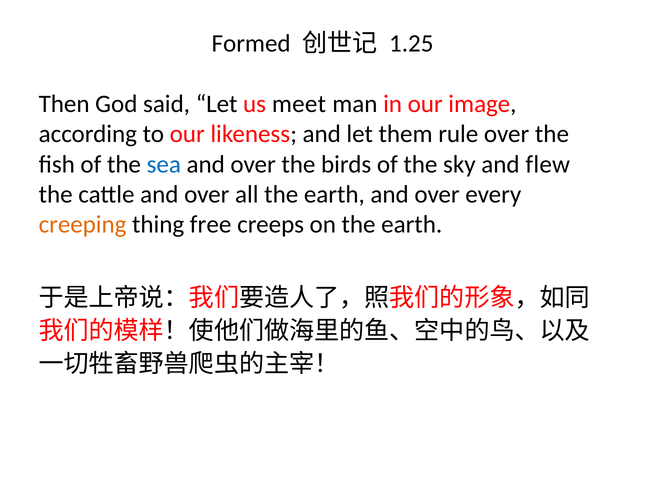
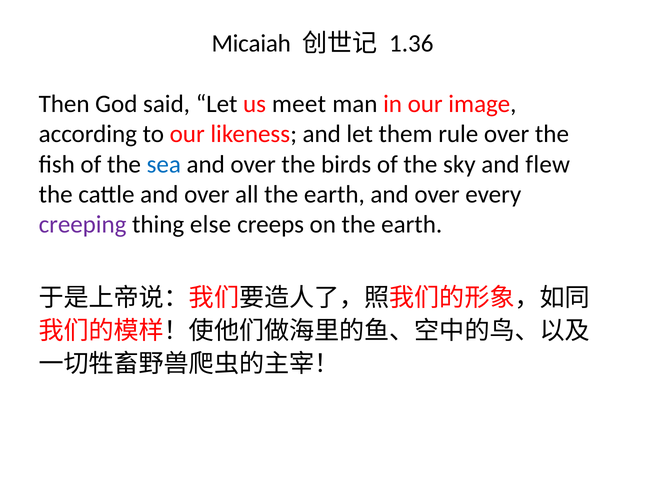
Formed: Formed -> Micaiah (251, 44)
1.25: 1.25 -> 1.36 (411, 44)
creeping colour: orange -> purple (83, 224)
free: free -> else (211, 224)
